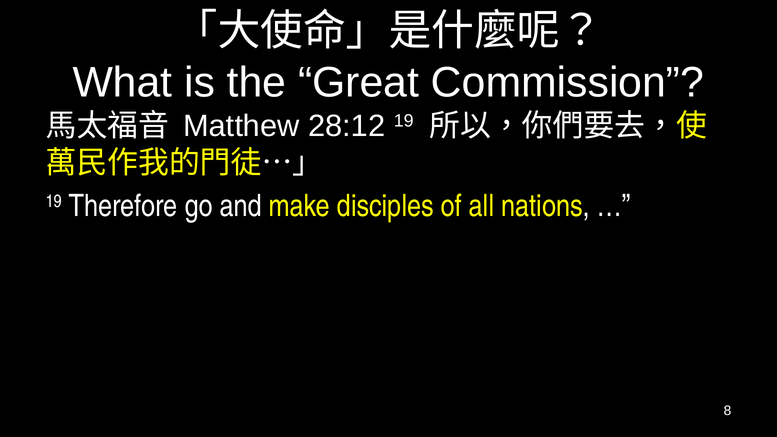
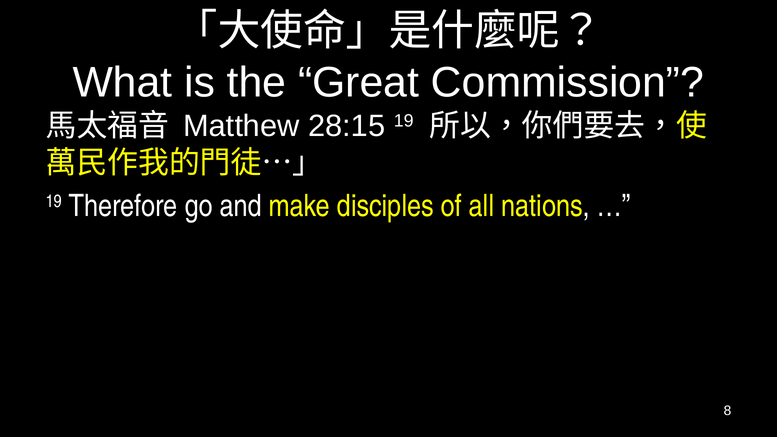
28:12: 28:12 -> 28:15 (347, 126)
